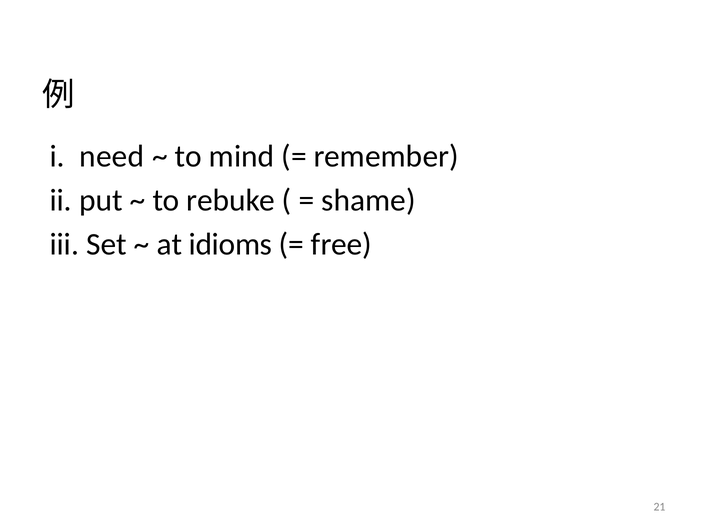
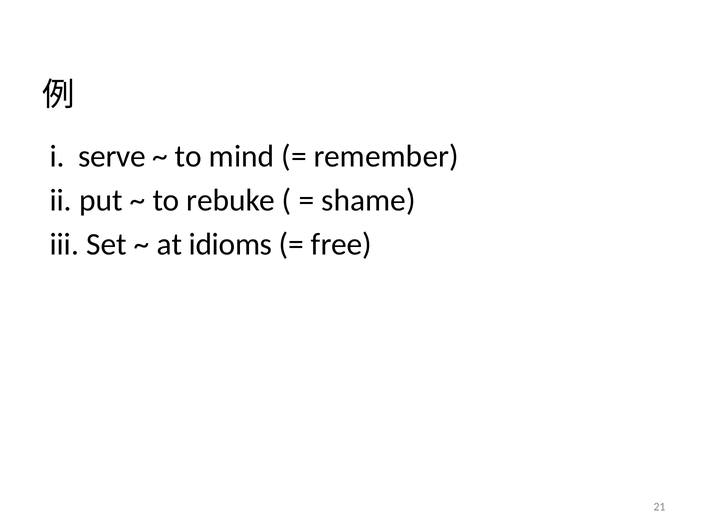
need: need -> serve (112, 156)
